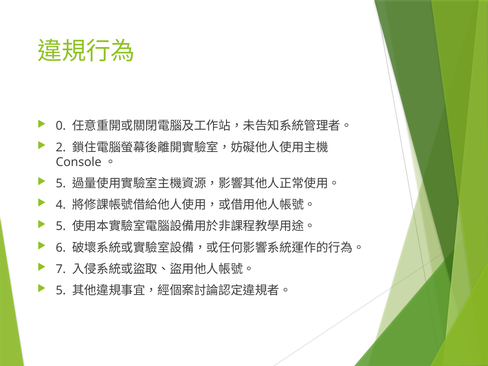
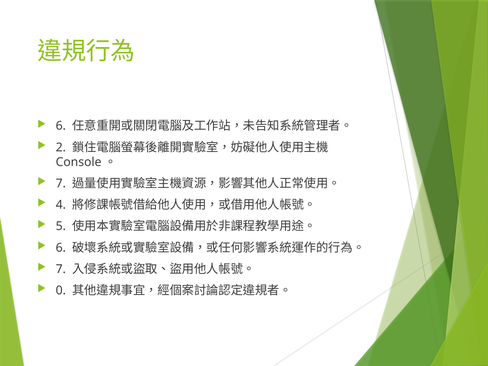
0: 0 -> 6 (61, 126)
5: 5 -> 7 (61, 183)
5: 5 -> 0 (61, 291)
